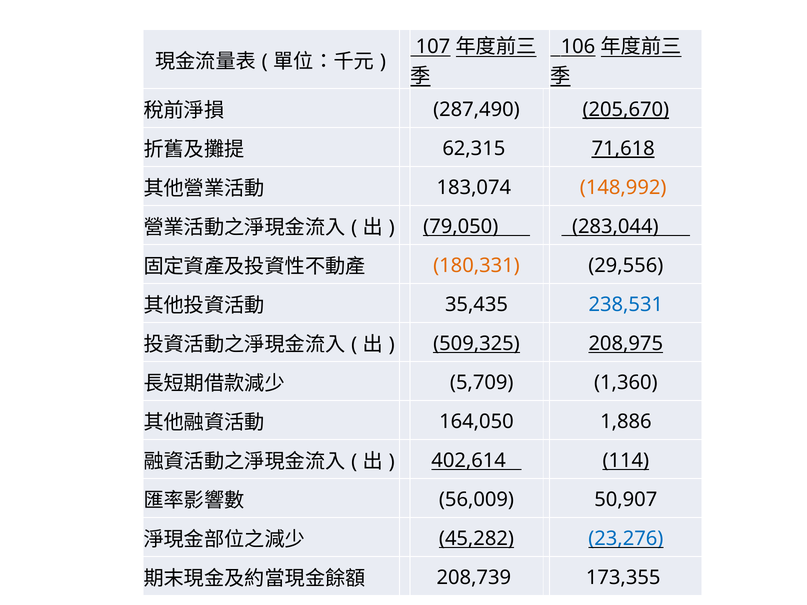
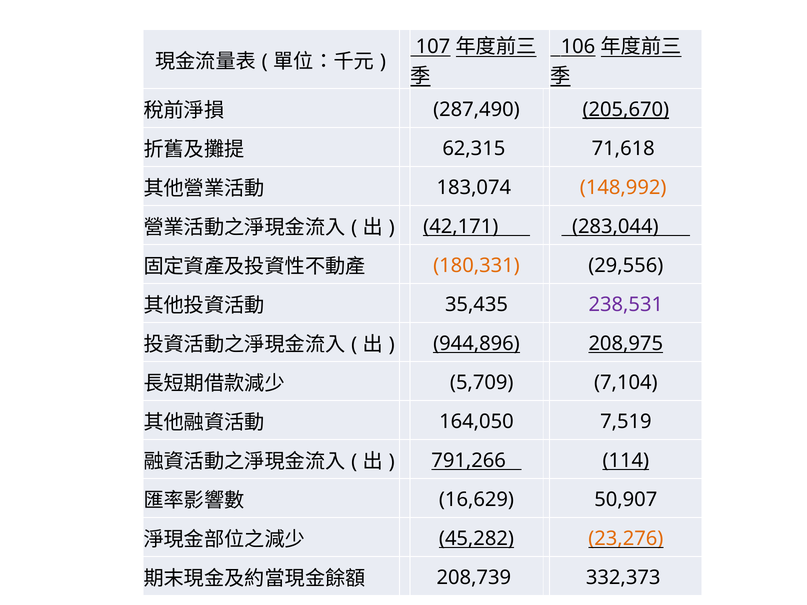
71,618 underline: present -> none (623, 149)
79,050: 79,050 -> 42,171 (461, 227)
238,531 colour: blue -> purple (626, 305)
509,325: 509,325 -> 944,896 (476, 344)
1,360: 1,360 -> 7,104 (626, 383)
1,886: 1,886 -> 7,519 (626, 422)
402,614: 402,614 -> 791,266 (469, 461)
56,009: 56,009 -> 16,629 (477, 500)
23,276 colour: blue -> orange (626, 539)
173,355: 173,355 -> 332,373 (623, 578)
